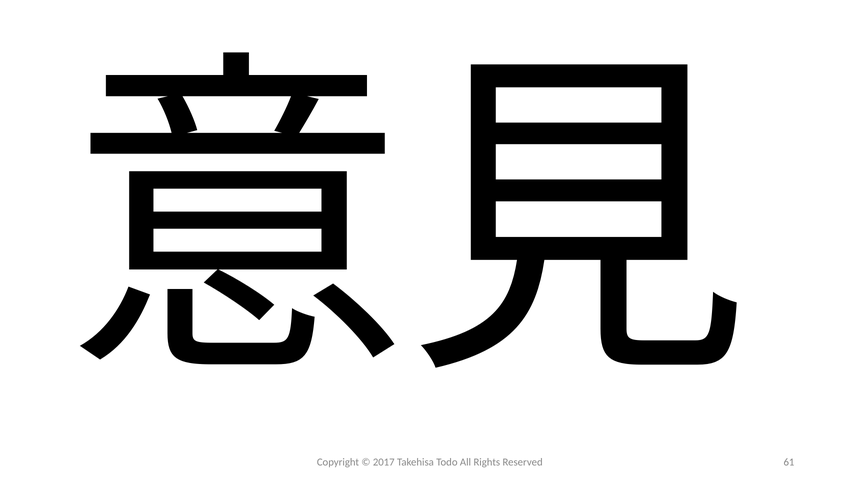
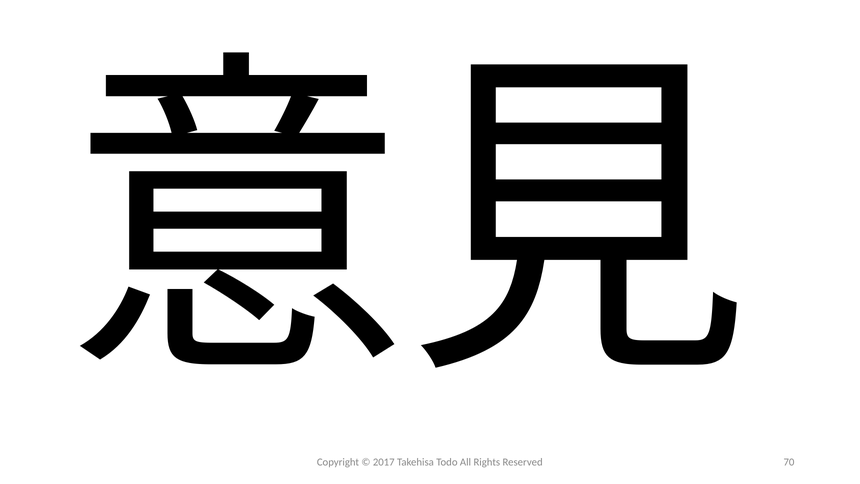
61: 61 -> 70 (789, 462)
